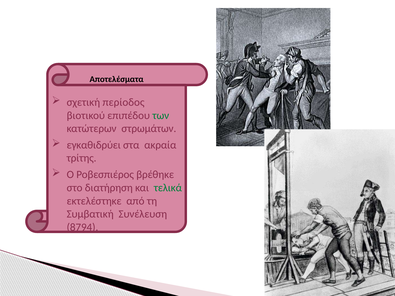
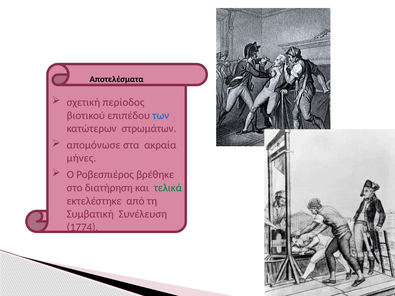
των colour: green -> blue (161, 115)
εγκαθιδρύει: εγκαθιδρύει -> απομόνωσε (94, 145)
τρίτης: τρίτης -> μήνες (81, 158)
8794: 8794 -> 1774 (82, 227)
